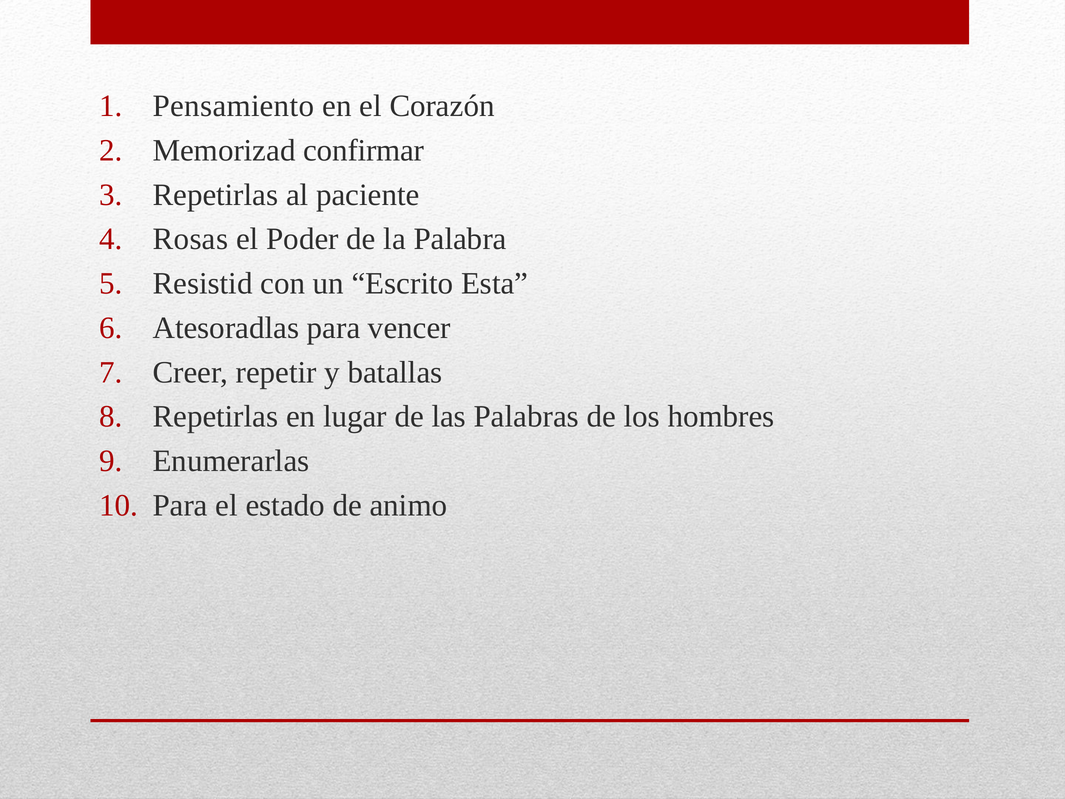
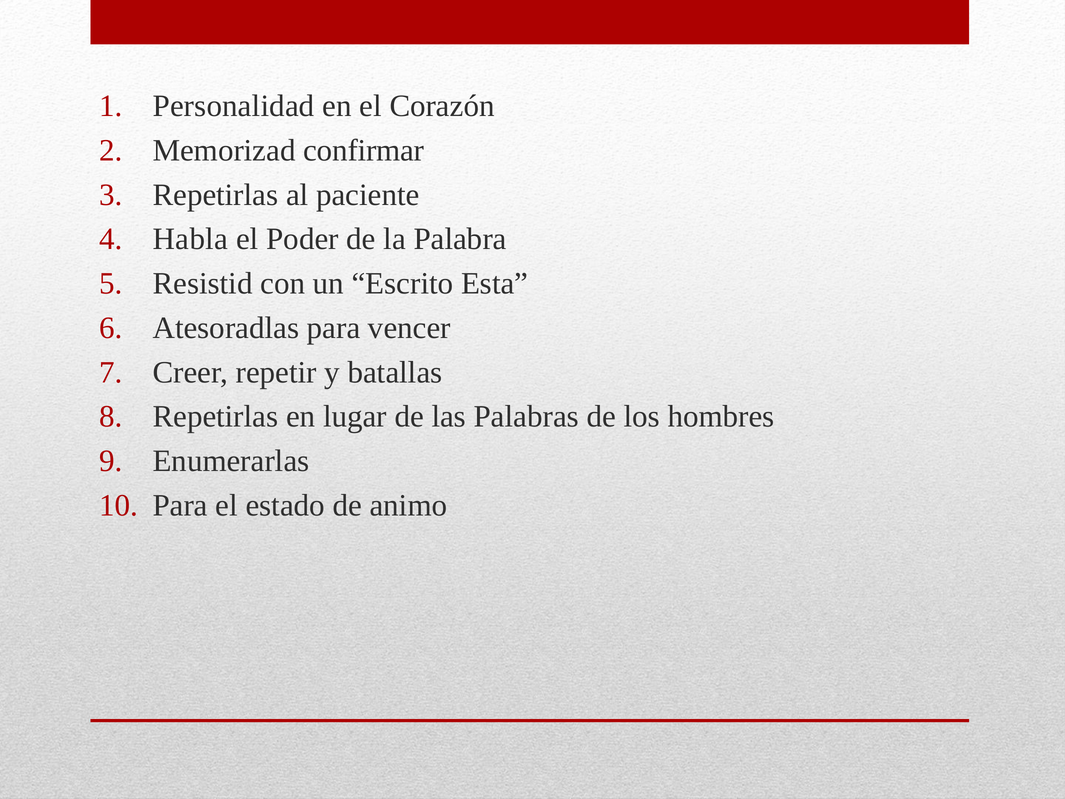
Pensamiento: Pensamiento -> Personalidad (234, 106)
Rosas: Rosas -> Habla (190, 239)
